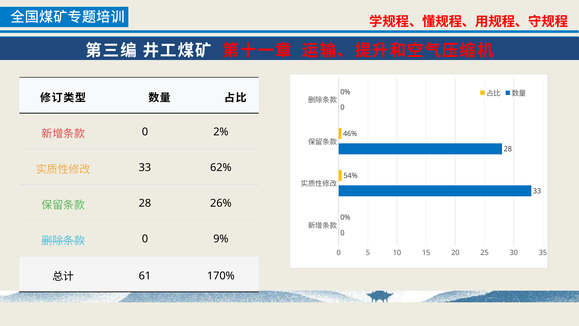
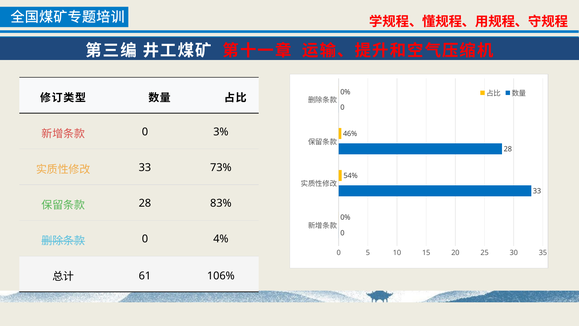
2%: 2% -> 3% (221, 132)
62%: 62% -> 73% (221, 167)
26%: 26% -> 83% (221, 203)
9%: 9% -> 4% (221, 239)
170%: 170% -> 106% (221, 276)
